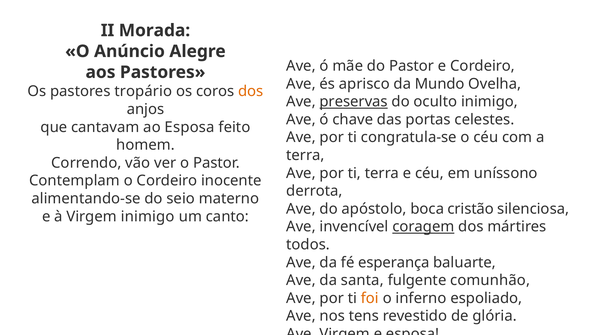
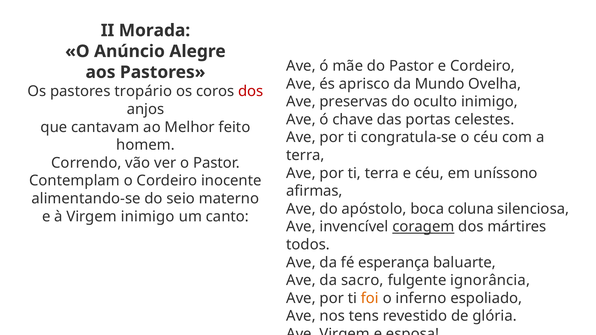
dos colour: orange -> red (251, 91)
preservas underline: present -> none (354, 102)
ao Esposa: Esposa -> Melhor (190, 127)
derrota: derrota -> afirmas (314, 191)
cristão: cristão -> coluna (471, 209)
santa: santa -> sacro (362, 281)
comunhão: comunhão -> ignorância (490, 281)
